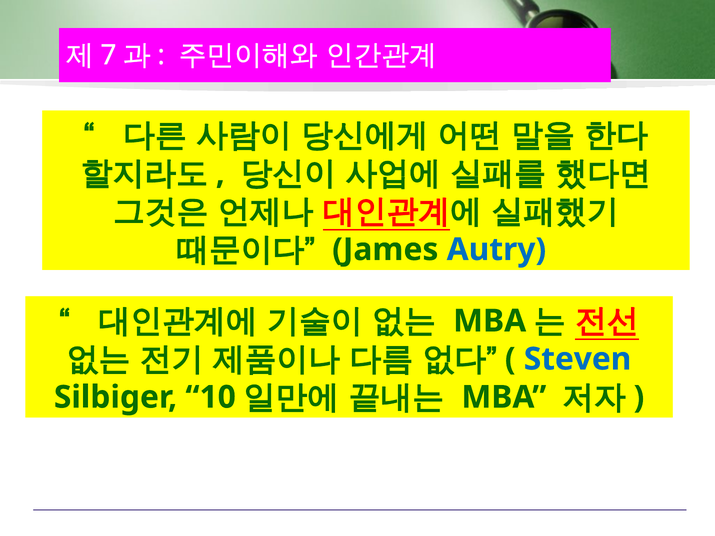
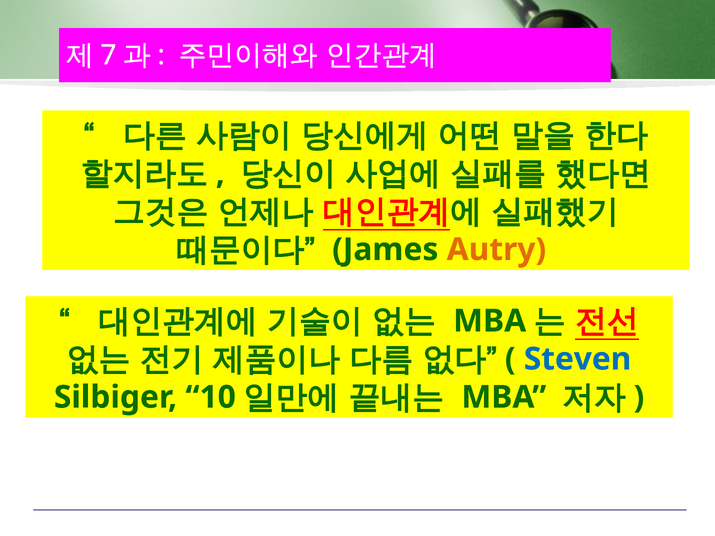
Autry colour: blue -> orange (496, 250)
